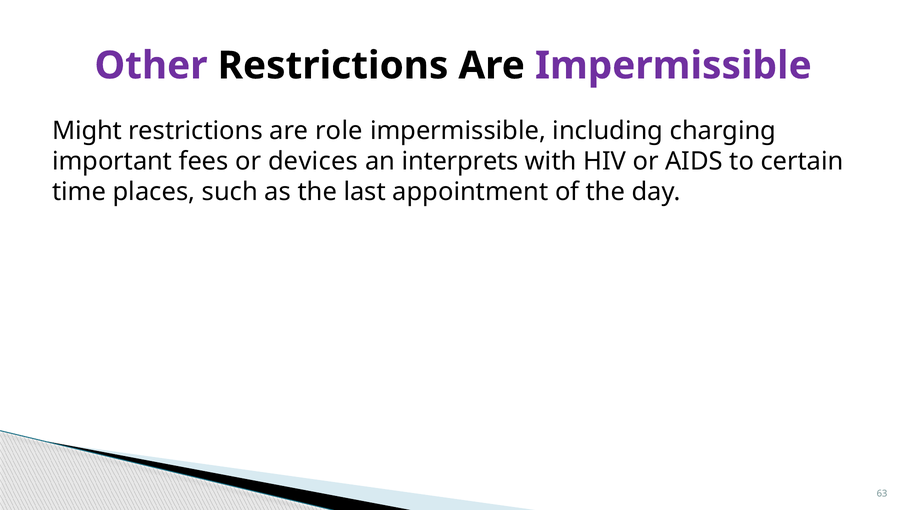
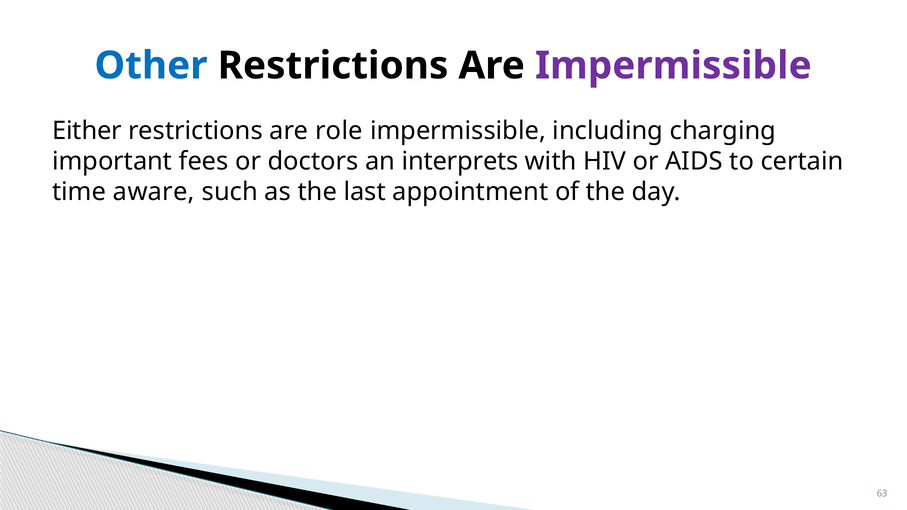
Other colour: purple -> blue (151, 66)
Might: Might -> Either (87, 131)
devices: devices -> doctors (313, 161)
places: places -> aware (154, 192)
